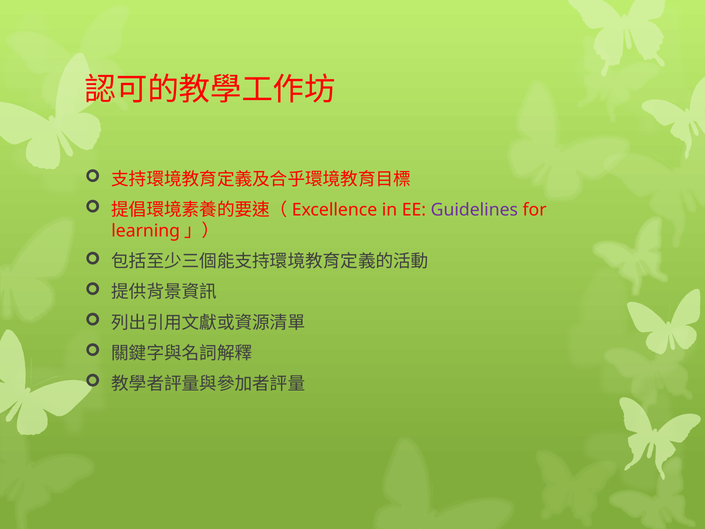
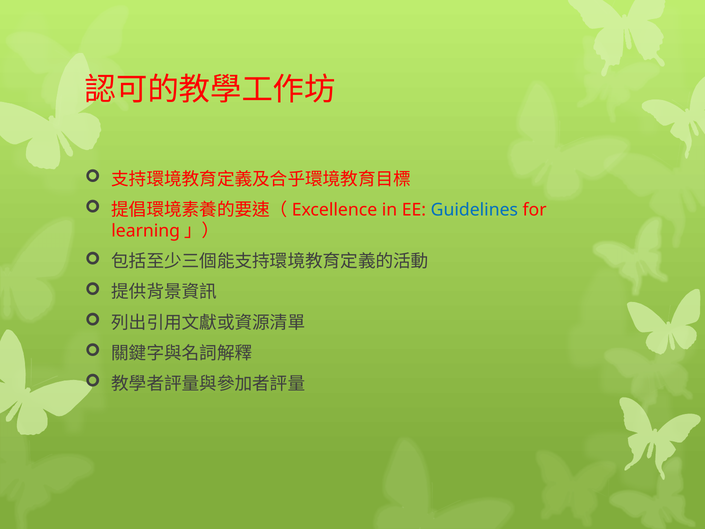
Guidelines colour: purple -> blue (474, 210)
